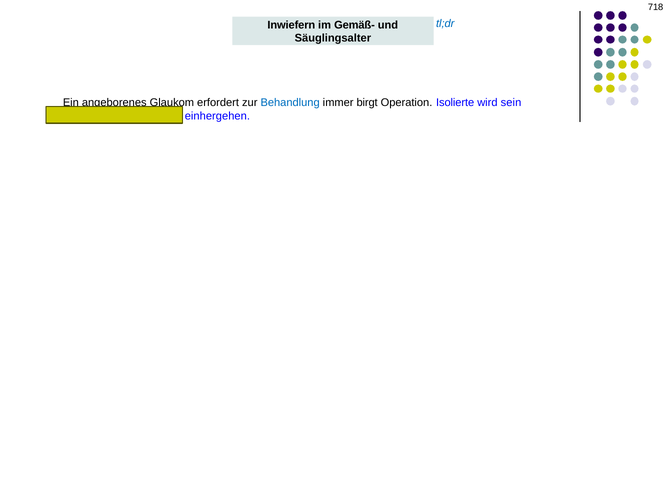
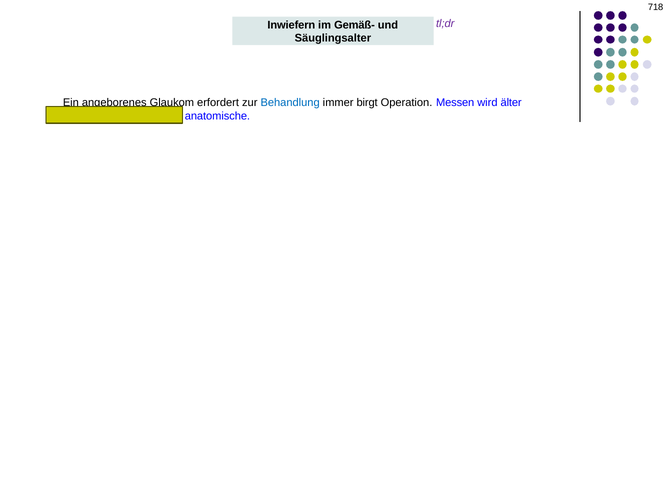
tl;dr colour: blue -> purple (445, 24)
Isolierte: Isolierte -> Messen (455, 103)
sein: sein -> älter (511, 103)
einhergehen: einhergehen -> anatomische (217, 116)
